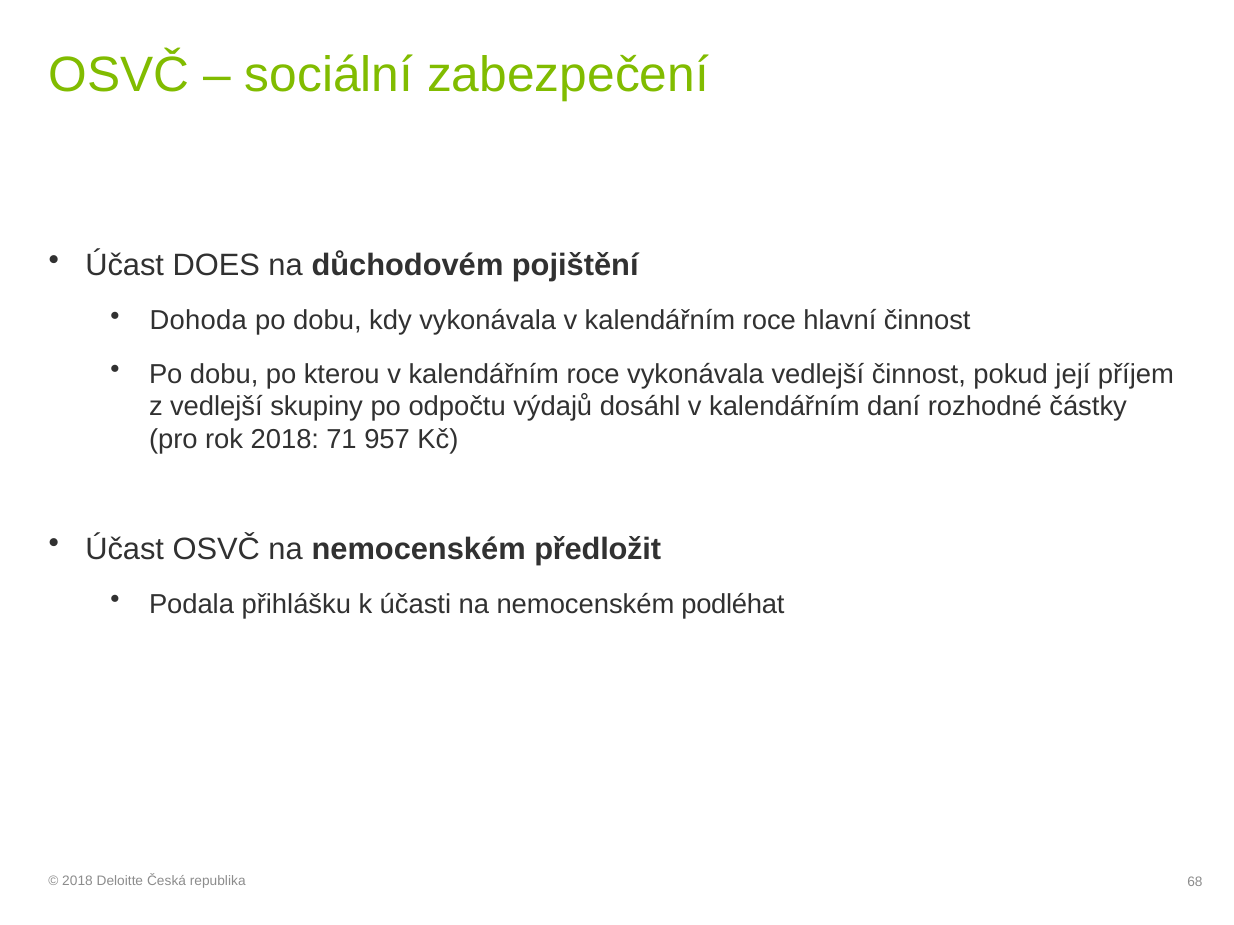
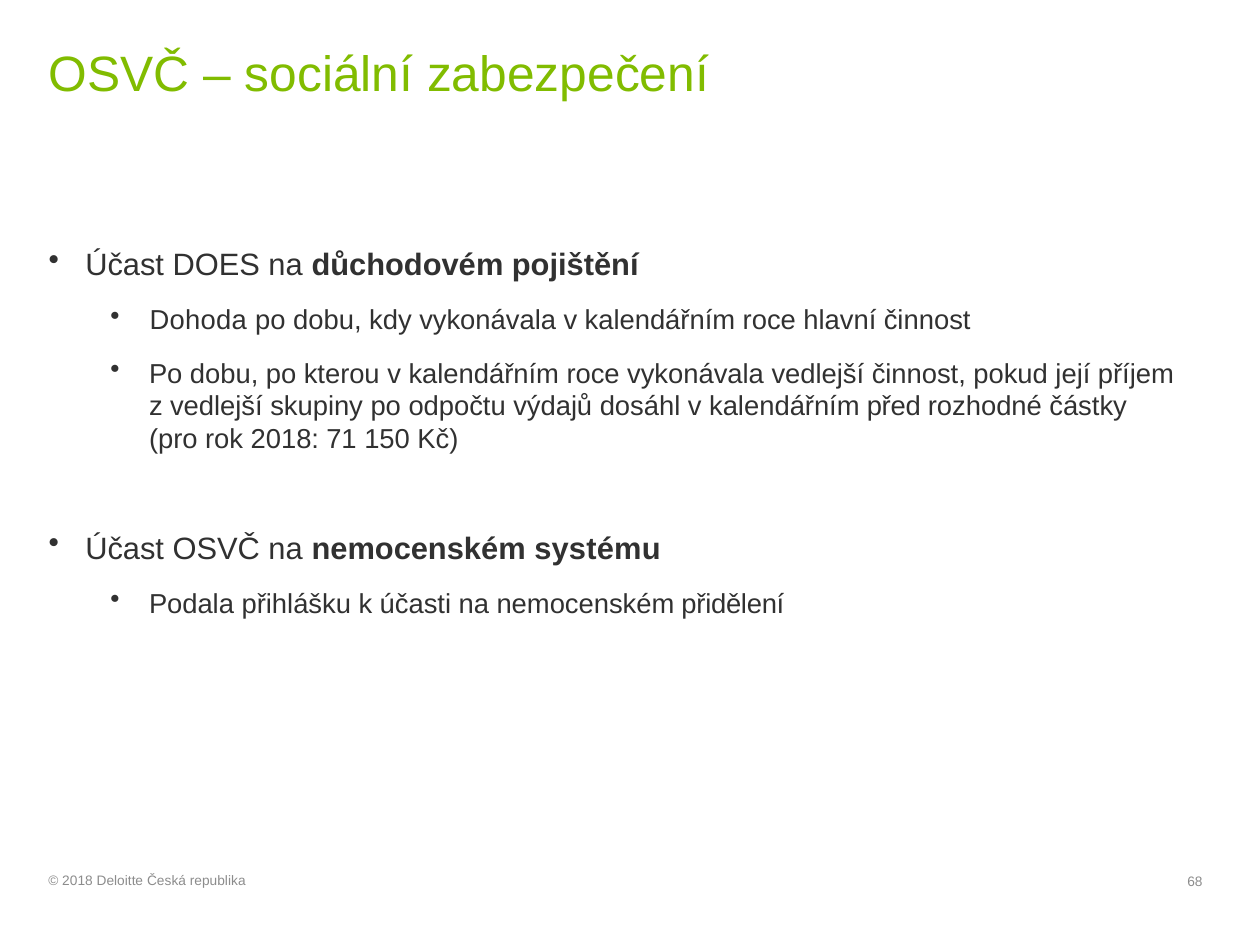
daní: daní -> před (894, 407)
957: 957 -> 150 (387, 440)
předložit: předložit -> systému (597, 549)
podléhat: podléhat -> přidělení (733, 604)
